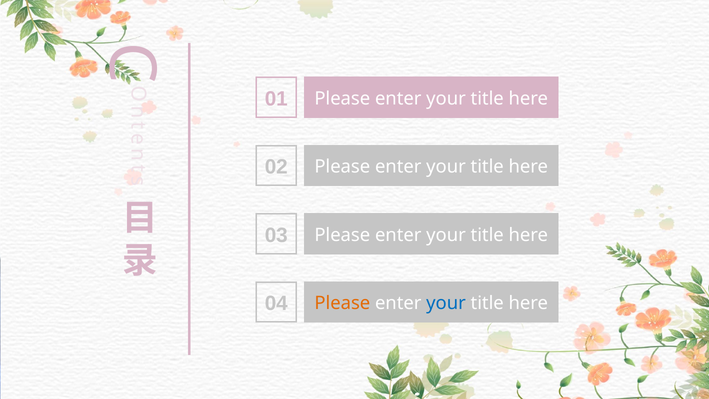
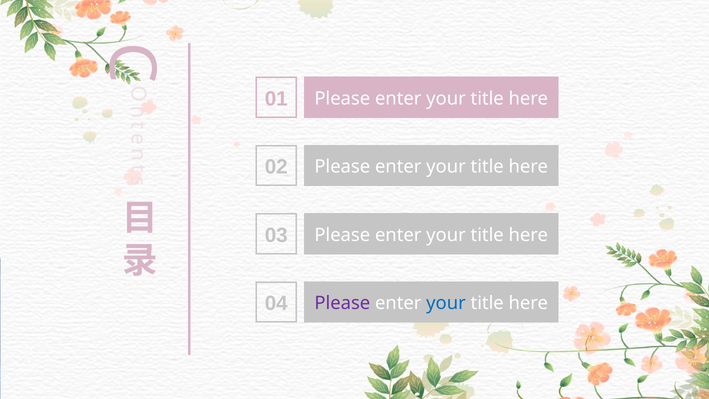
Please colour: orange -> purple (342, 303)
